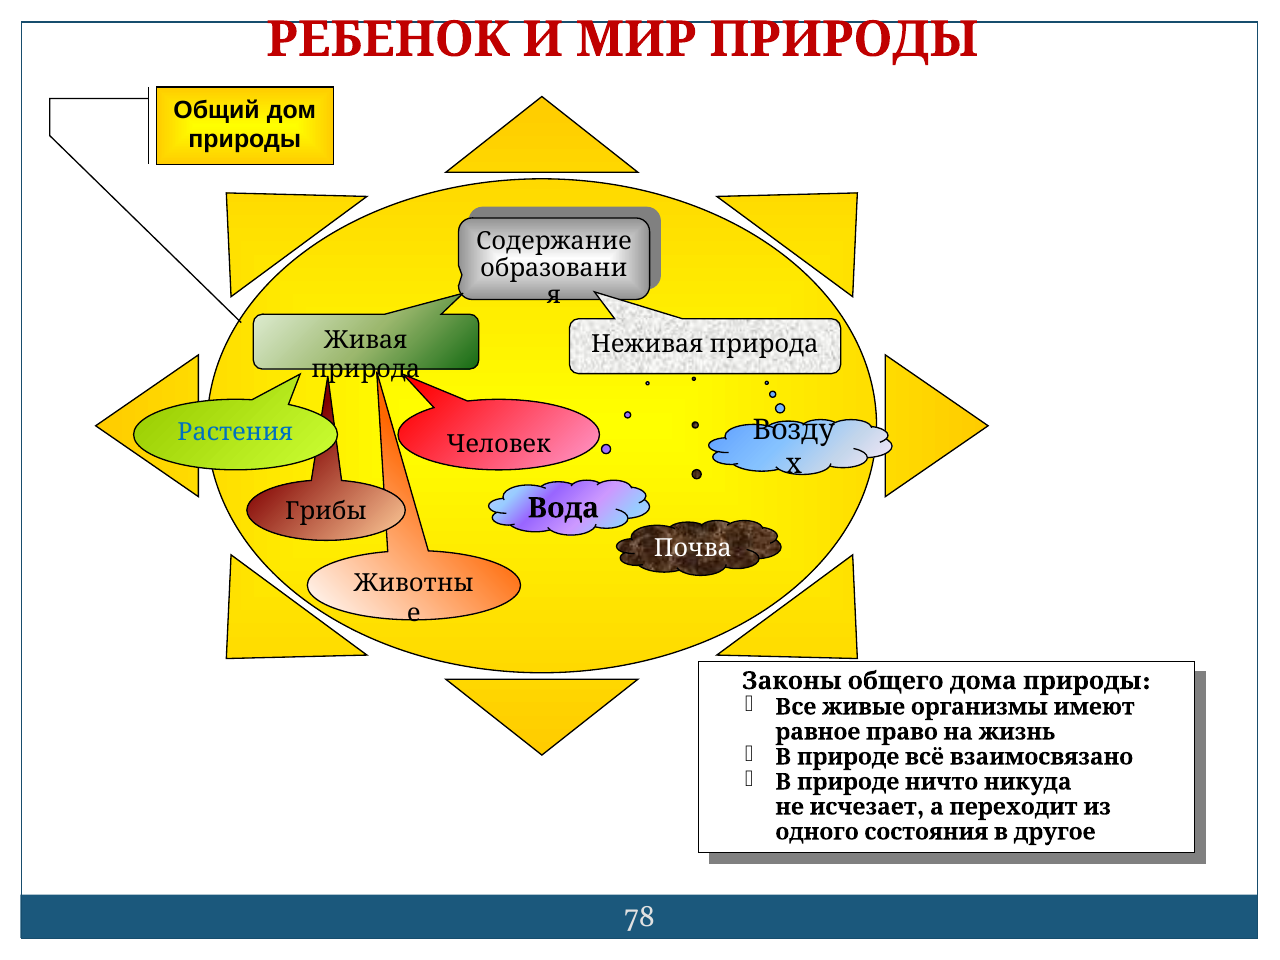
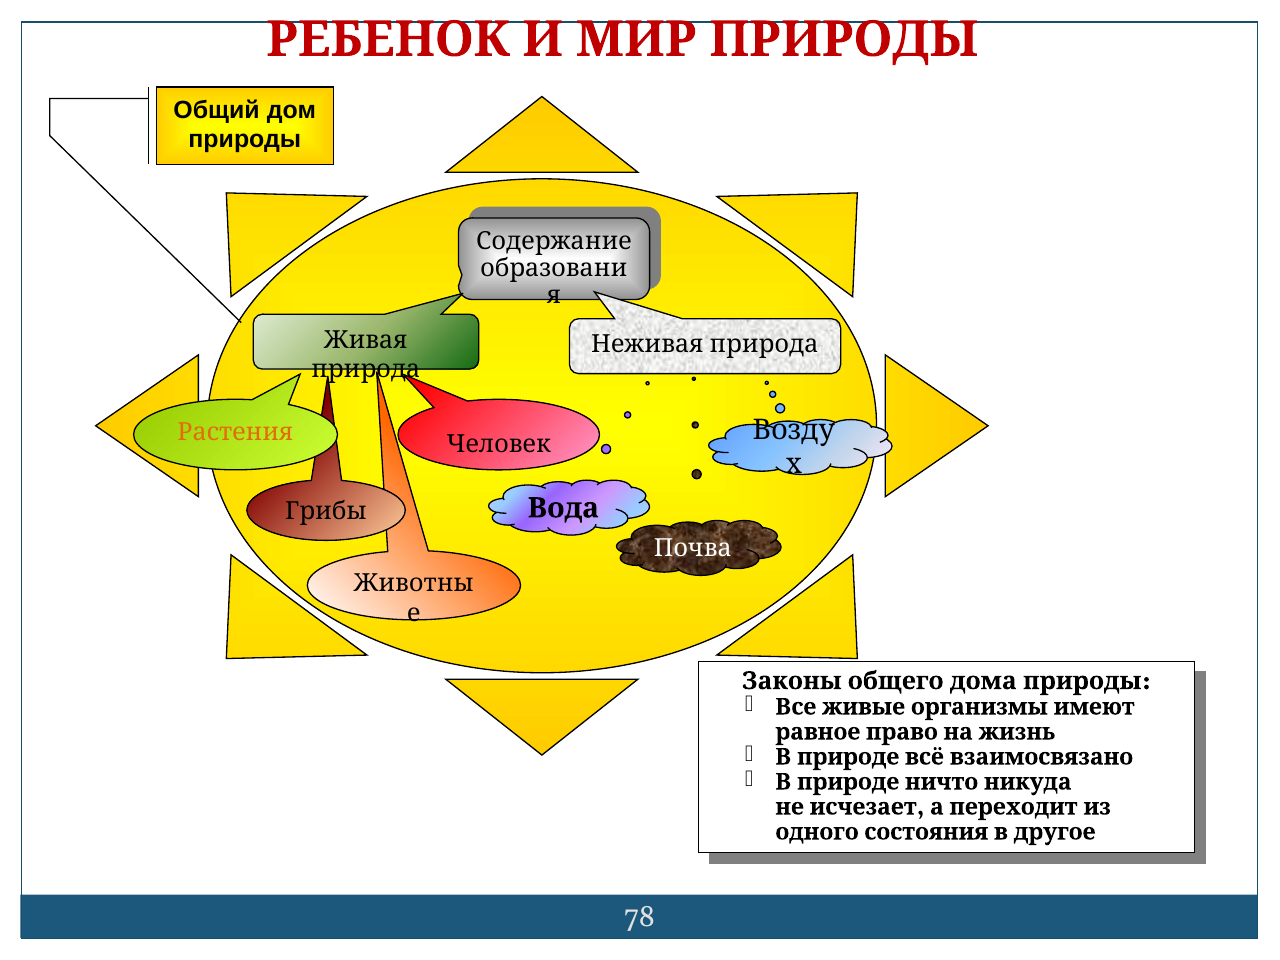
Растения colour: blue -> orange (235, 433)
